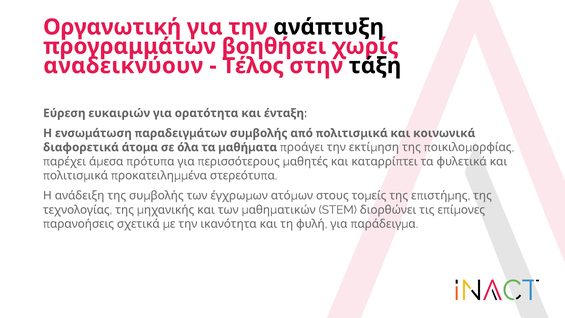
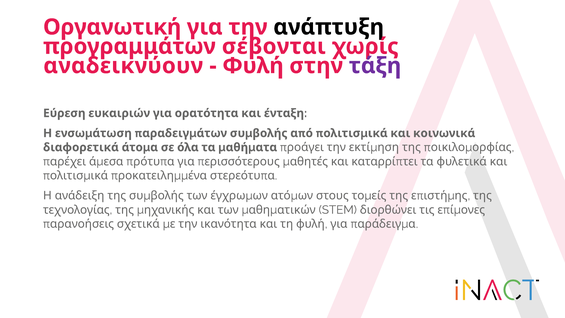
βοηθήσει: βοηθήσει -> σέβονται (274, 46)
Τέλος: Τέλος -> Φυλή (253, 66)
τάξη colour: black -> purple (375, 66)
